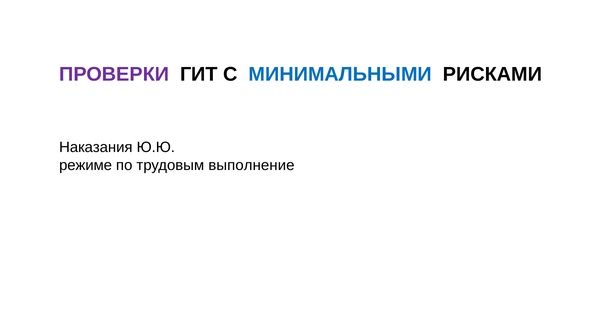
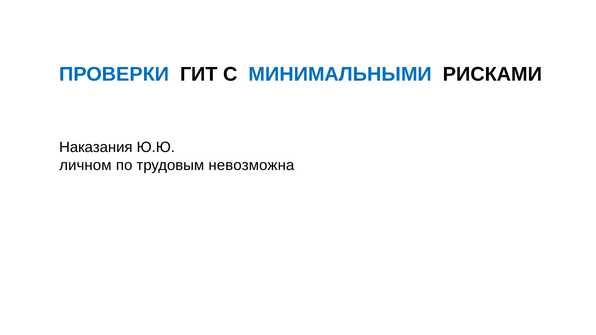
ПРОВЕРКИ colour: purple -> blue (114, 74)
режиме: режиме -> личном (85, 165)
выполнение: выполнение -> невозможна (251, 165)
